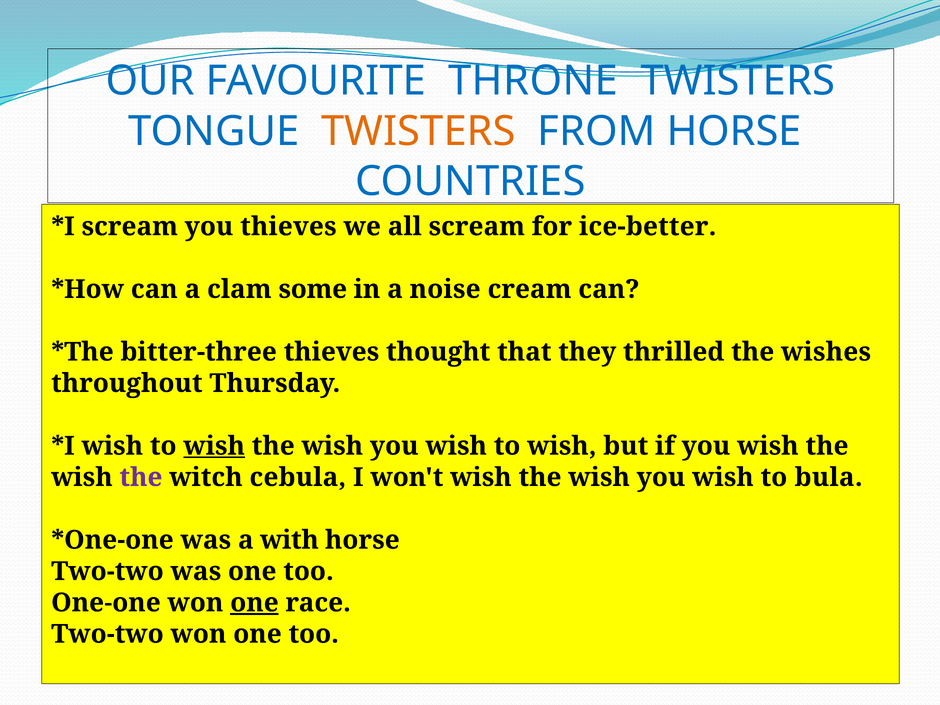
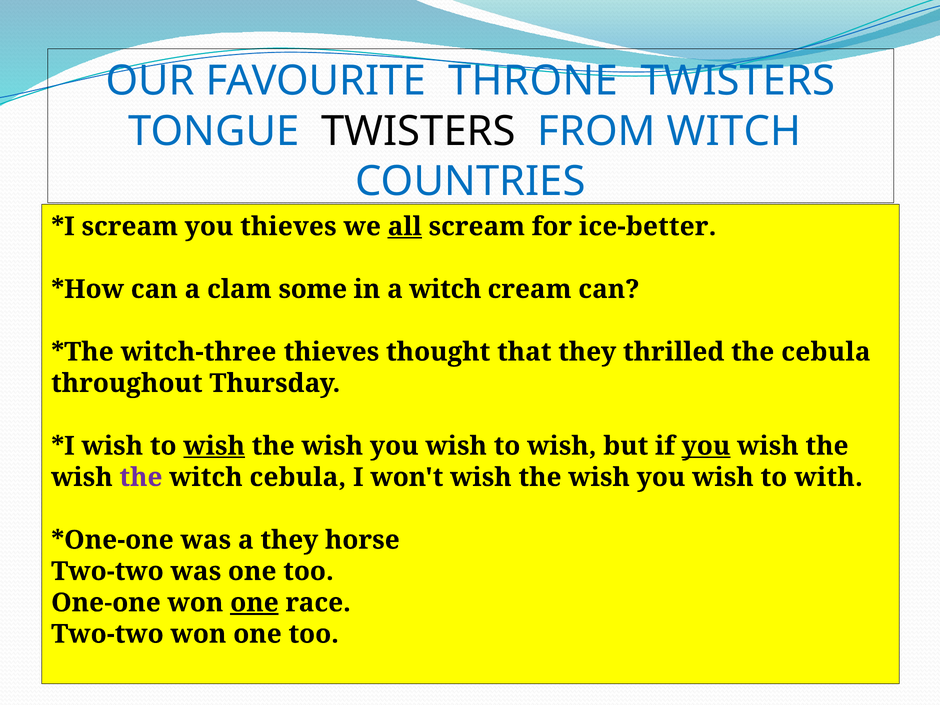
TWISTERS colour: orange -> black (418, 131)
FROM HORSE: HORSE -> WITCH (734, 131)
all underline: none -> present (405, 227)
a noise: noise -> witch (445, 289)
bitter-three: bitter-three -> witch-three (199, 352)
the wishes: wishes -> cebula (826, 352)
you underline: none -> present (706, 446)
bula: bula -> with (829, 477)
a with: with -> they (289, 540)
